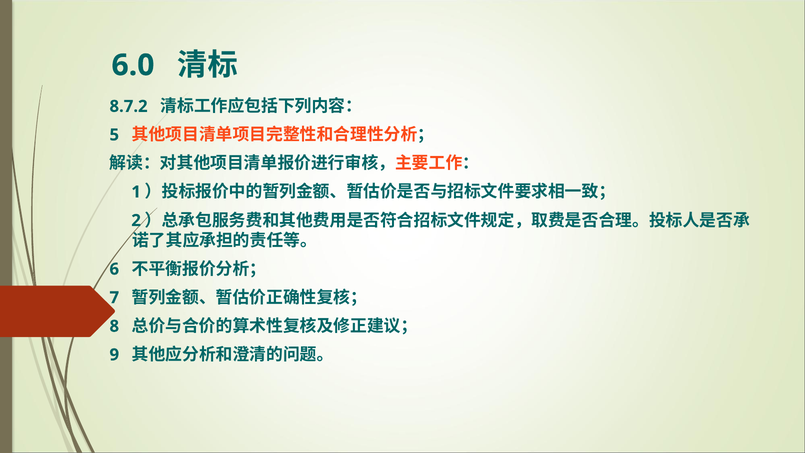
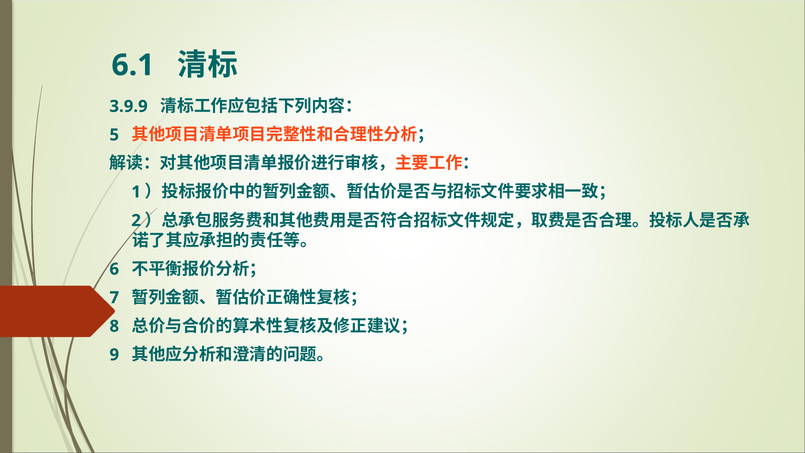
6.0: 6.0 -> 6.1 (133, 65)
8.7.2: 8.7.2 -> 3.9.9 (129, 106)
